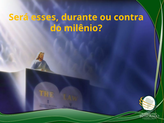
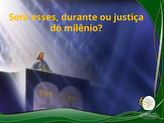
contra: contra -> justiça (129, 17)
